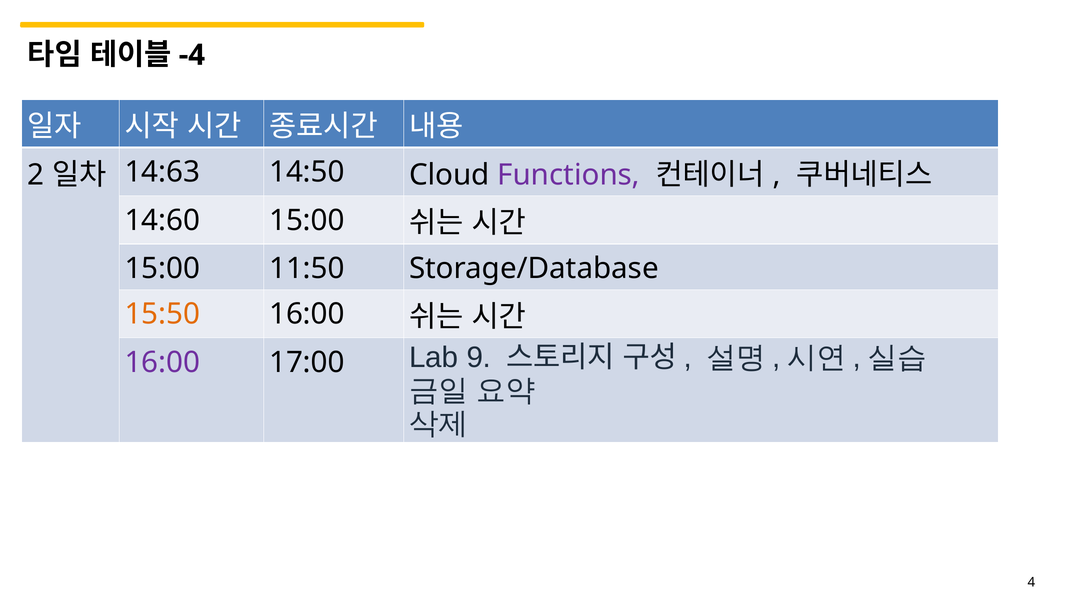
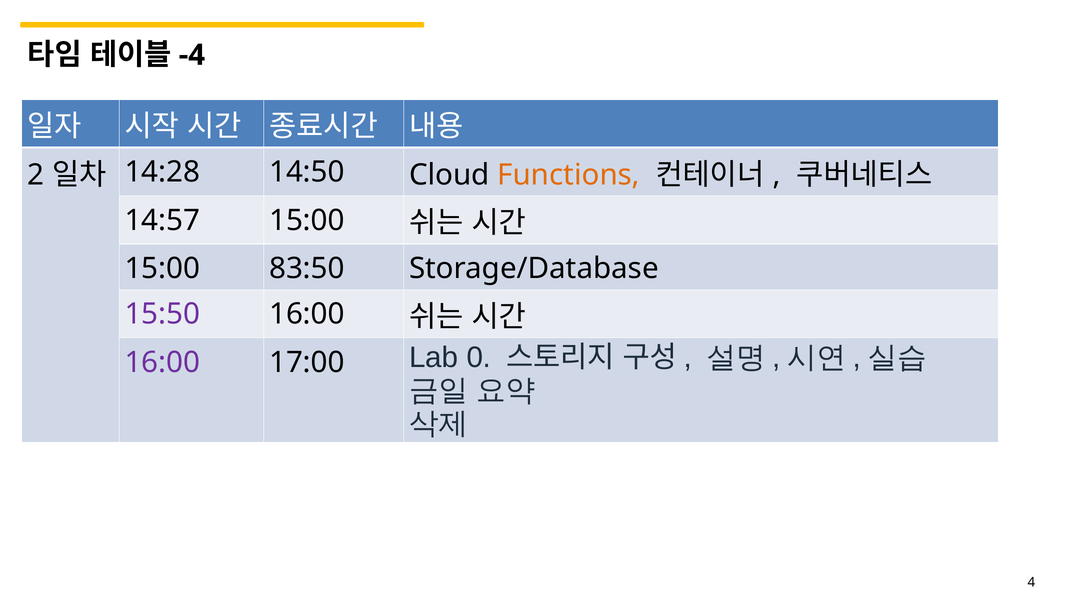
14:63: 14:63 -> 14:28 (162, 172)
Functions colour: purple -> orange (569, 175)
14:60: 14:60 -> 14:57 (162, 220)
11:50: 11:50 -> 83:50 (307, 269)
15:50 colour: orange -> purple (162, 314)
9: 9 -> 0 (479, 357)
